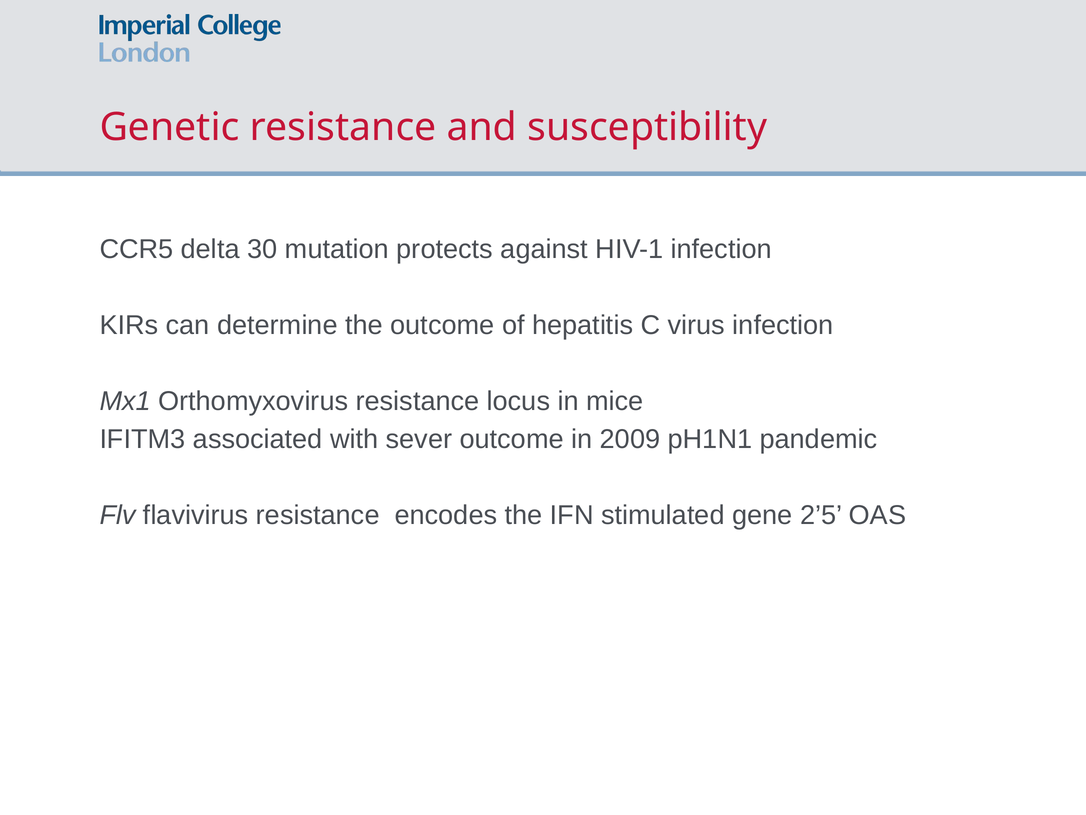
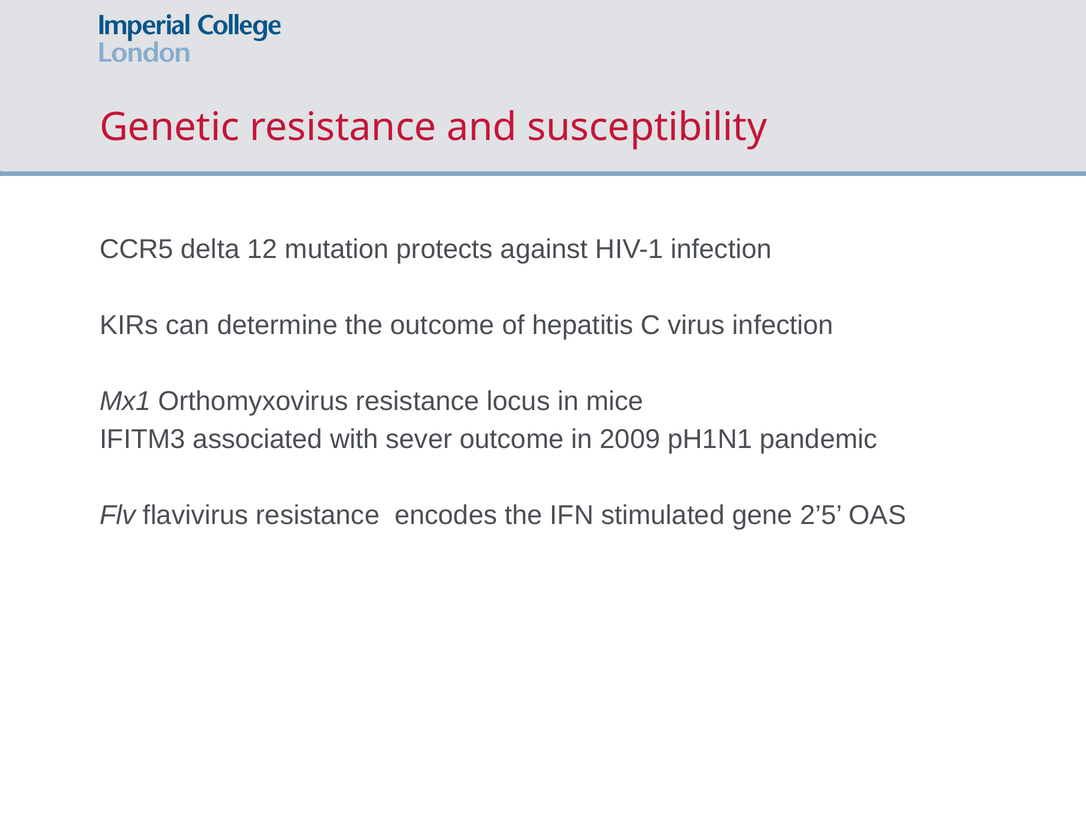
30: 30 -> 12 (262, 249)
